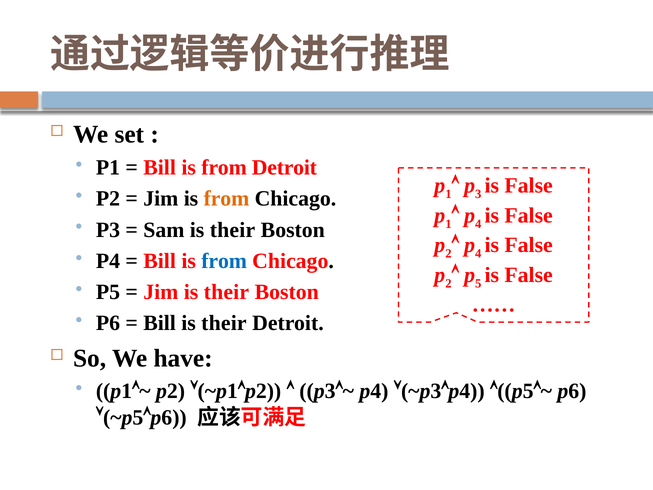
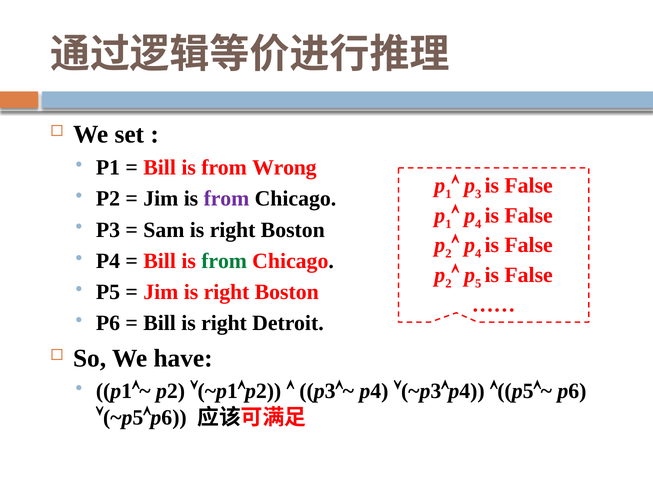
from Detroit: Detroit -> Wrong (284, 168)
from colour: orange -> purple (226, 199)
Sam is their: their -> right (233, 230)
from colour: blue -> green (224, 261)
Jim is their: their -> right (227, 292)
Bill is their: their -> right (224, 323)
